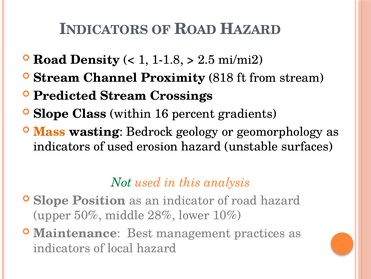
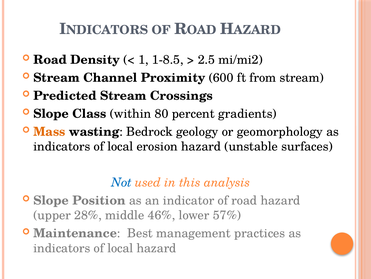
1-1.8: 1-1.8 -> 1-8.5 (168, 60)
818: 818 -> 600 (221, 78)
16: 16 -> 80 (162, 113)
used: used -> local (120, 146)
Not colour: green -> blue (121, 182)
50%: 50% -> 28% (88, 215)
28%: 28% -> 46% (161, 215)
10%: 10% -> 57% (227, 215)
